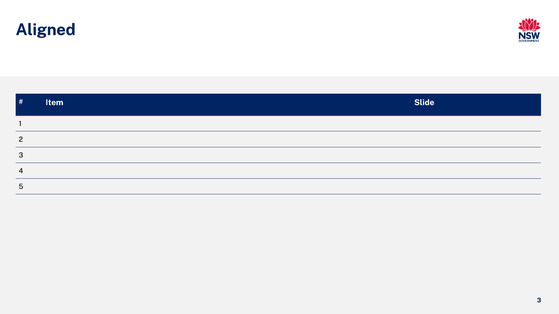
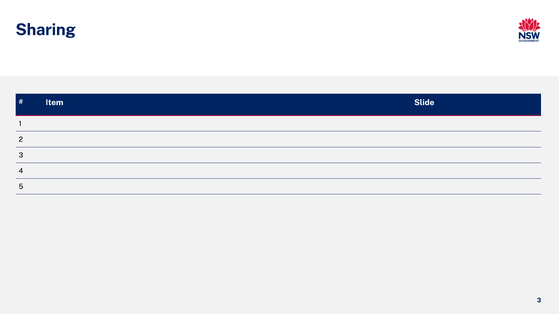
Aligned: Aligned -> Sharing (46, 30)
